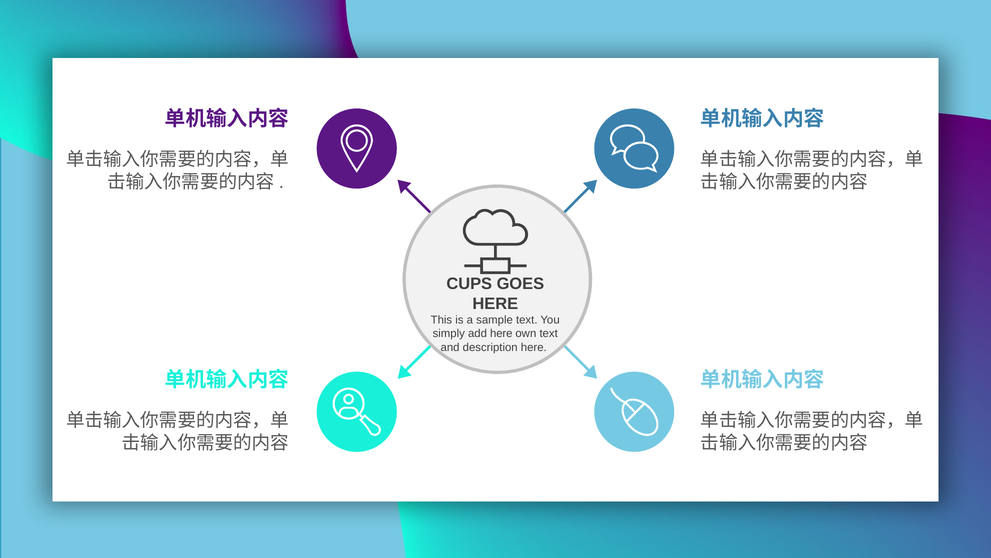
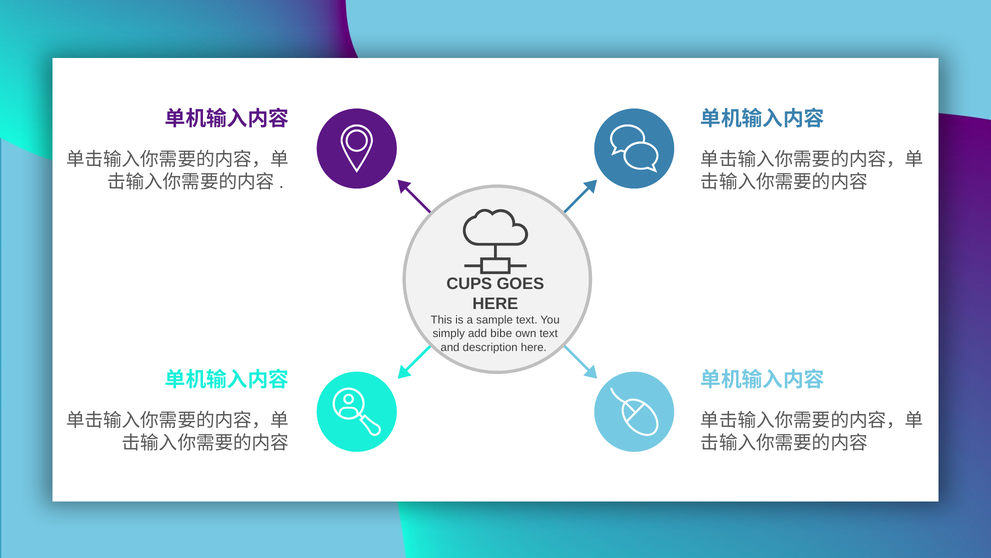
add here: here -> bibe (501, 333)
